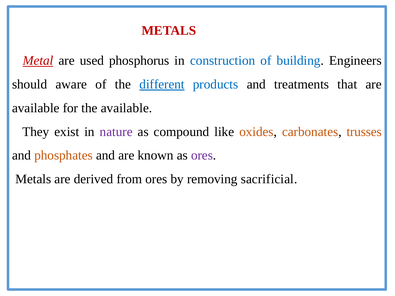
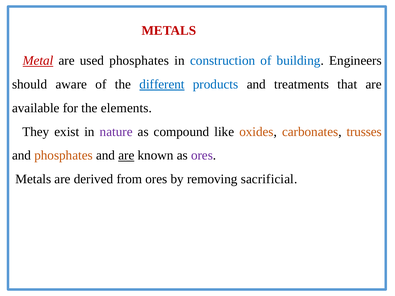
used phosphorus: phosphorus -> phosphates (139, 61)
the available: available -> elements (126, 108)
are underline: none -> present (126, 156)
